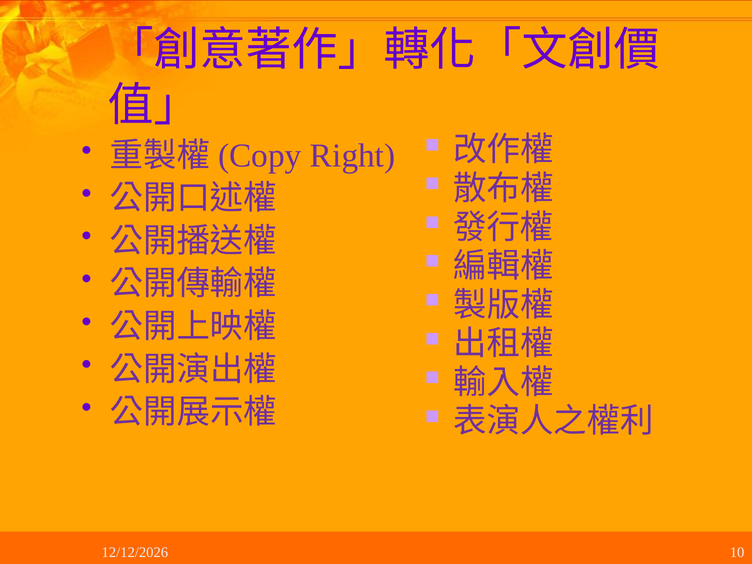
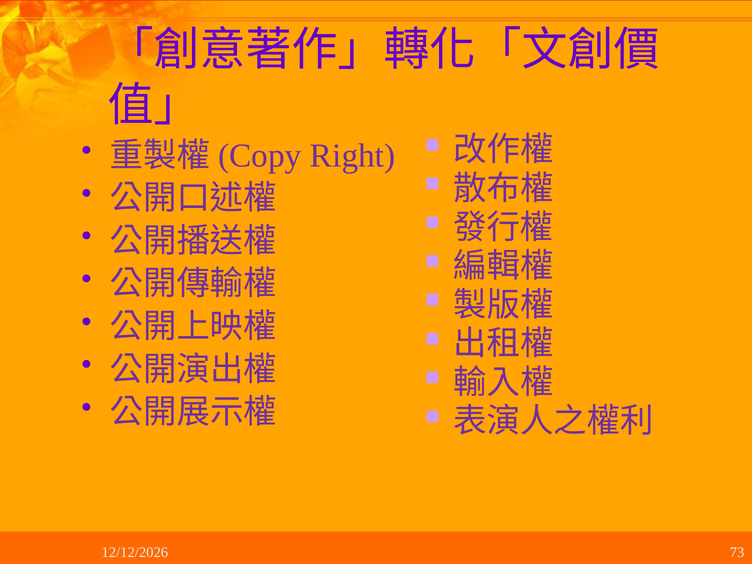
10: 10 -> 73 (737, 552)
